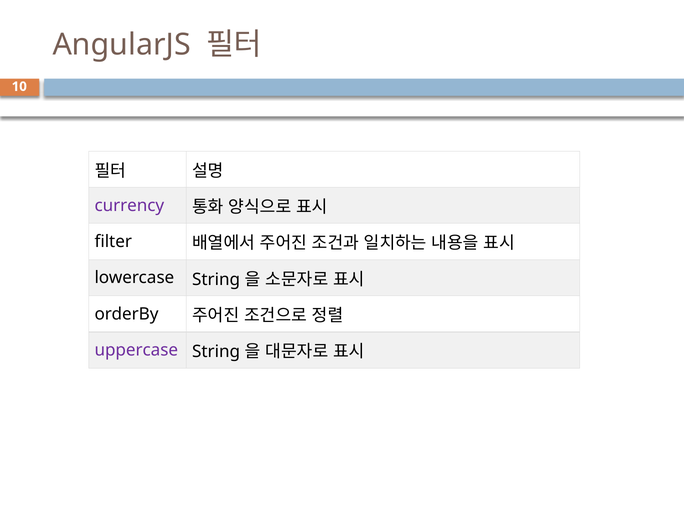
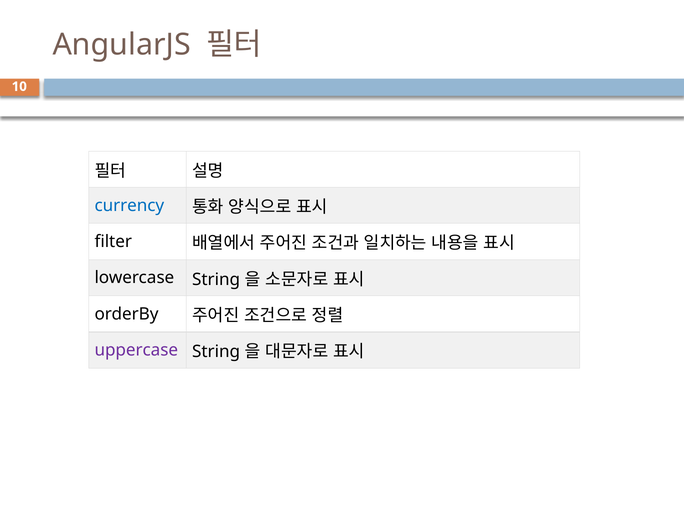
currency colour: purple -> blue (129, 206)
